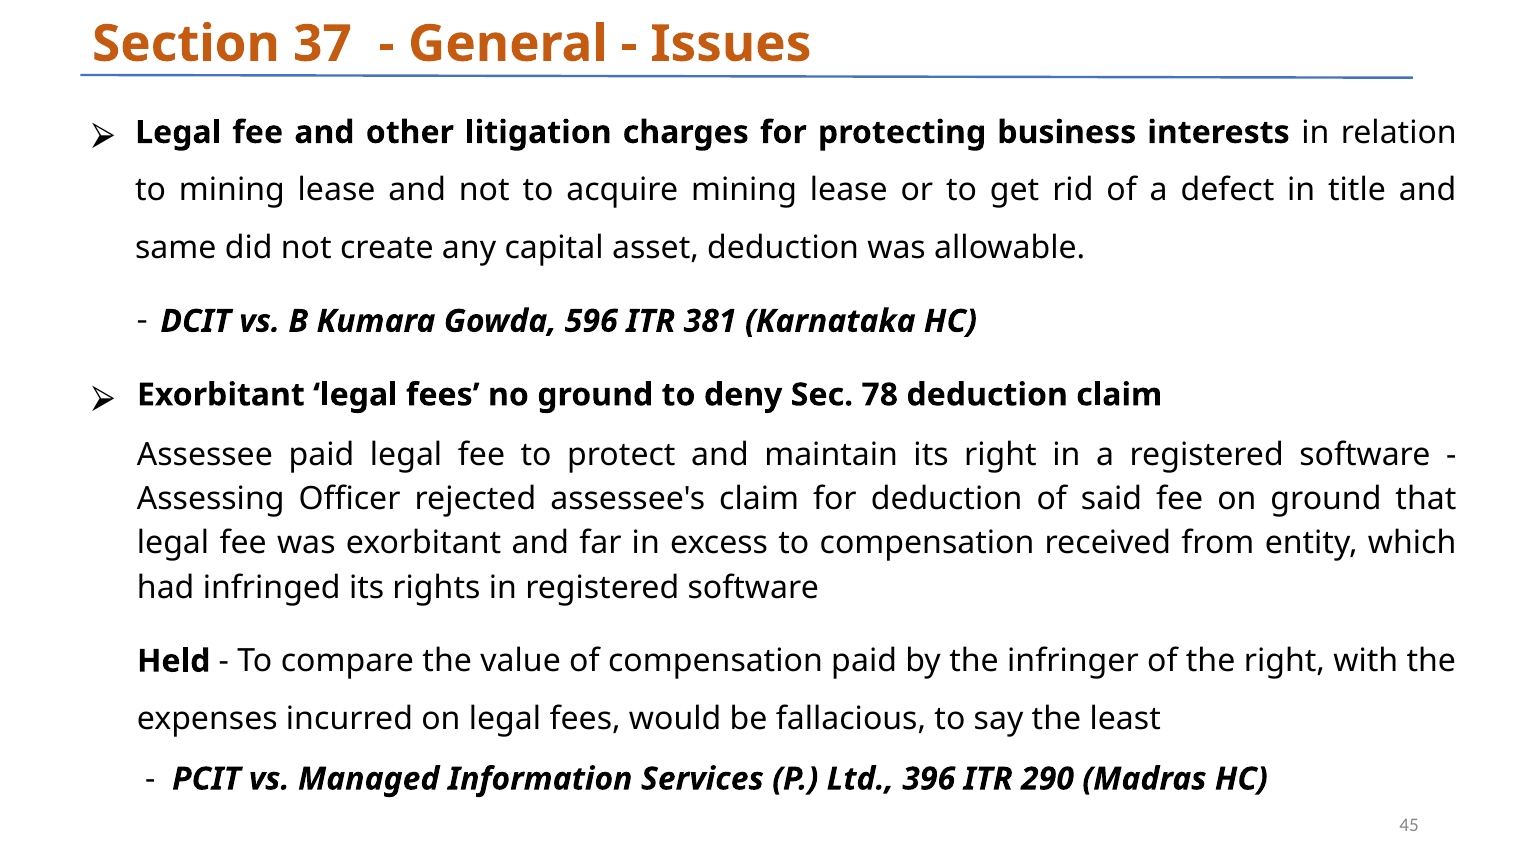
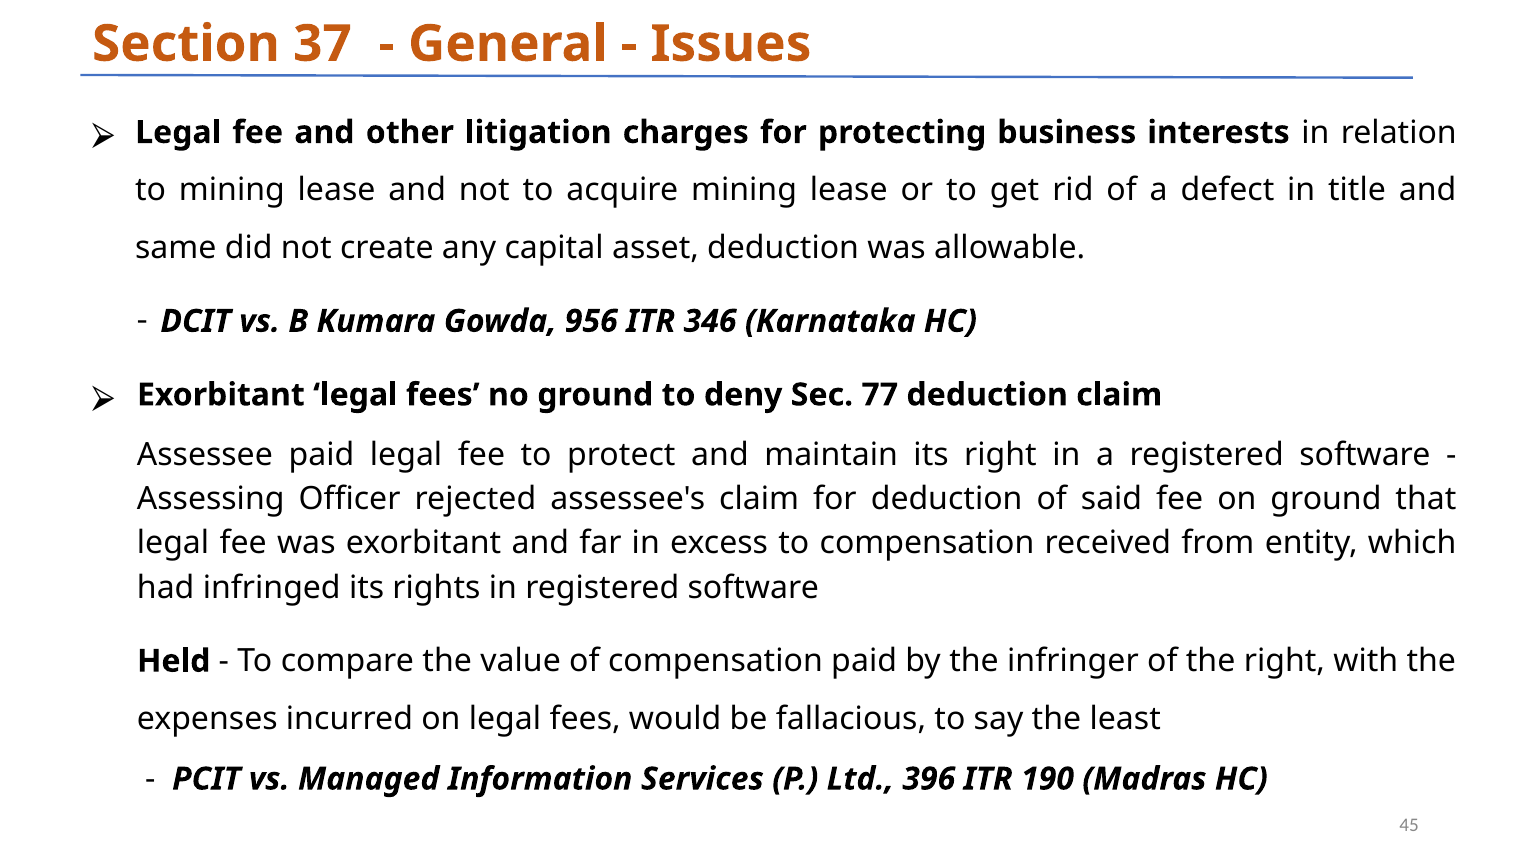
596: 596 -> 956 (591, 321)
381: 381 -> 346 (710, 321)
78: 78 -> 77 (880, 395)
290: 290 -> 190 (1048, 779)
